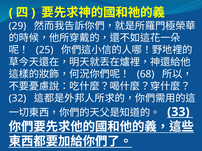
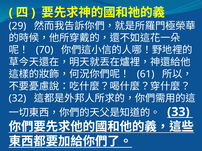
25: 25 -> 70 (45, 50)
68: 68 -> 61 (146, 74)
